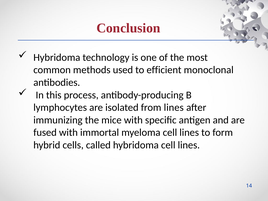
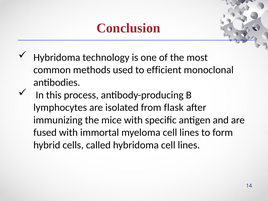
from lines: lines -> flask (174, 107)
